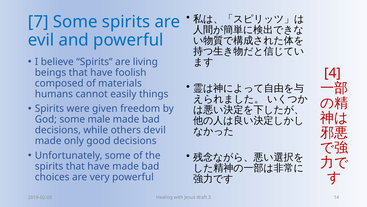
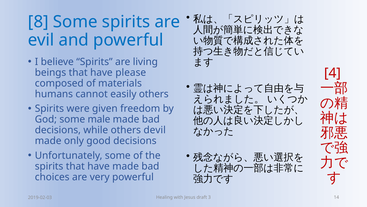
7: 7 -> 8 (38, 22)
foolish: foolish -> please (131, 72)
easily things: things -> others (154, 94)
